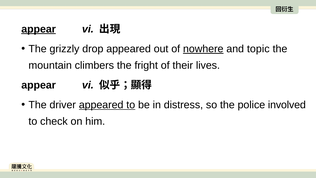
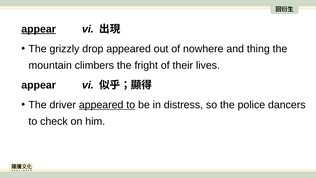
nowhere underline: present -> none (203, 49)
topic: topic -> thing (258, 49)
involved: involved -> dancers (287, 105)
